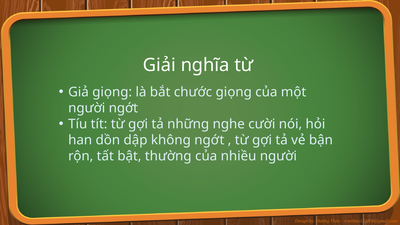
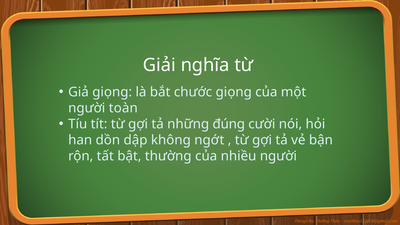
người ngớt: ngớt -> toàn (123, 108)
nghe: nghe -> đúng (229, 124)
